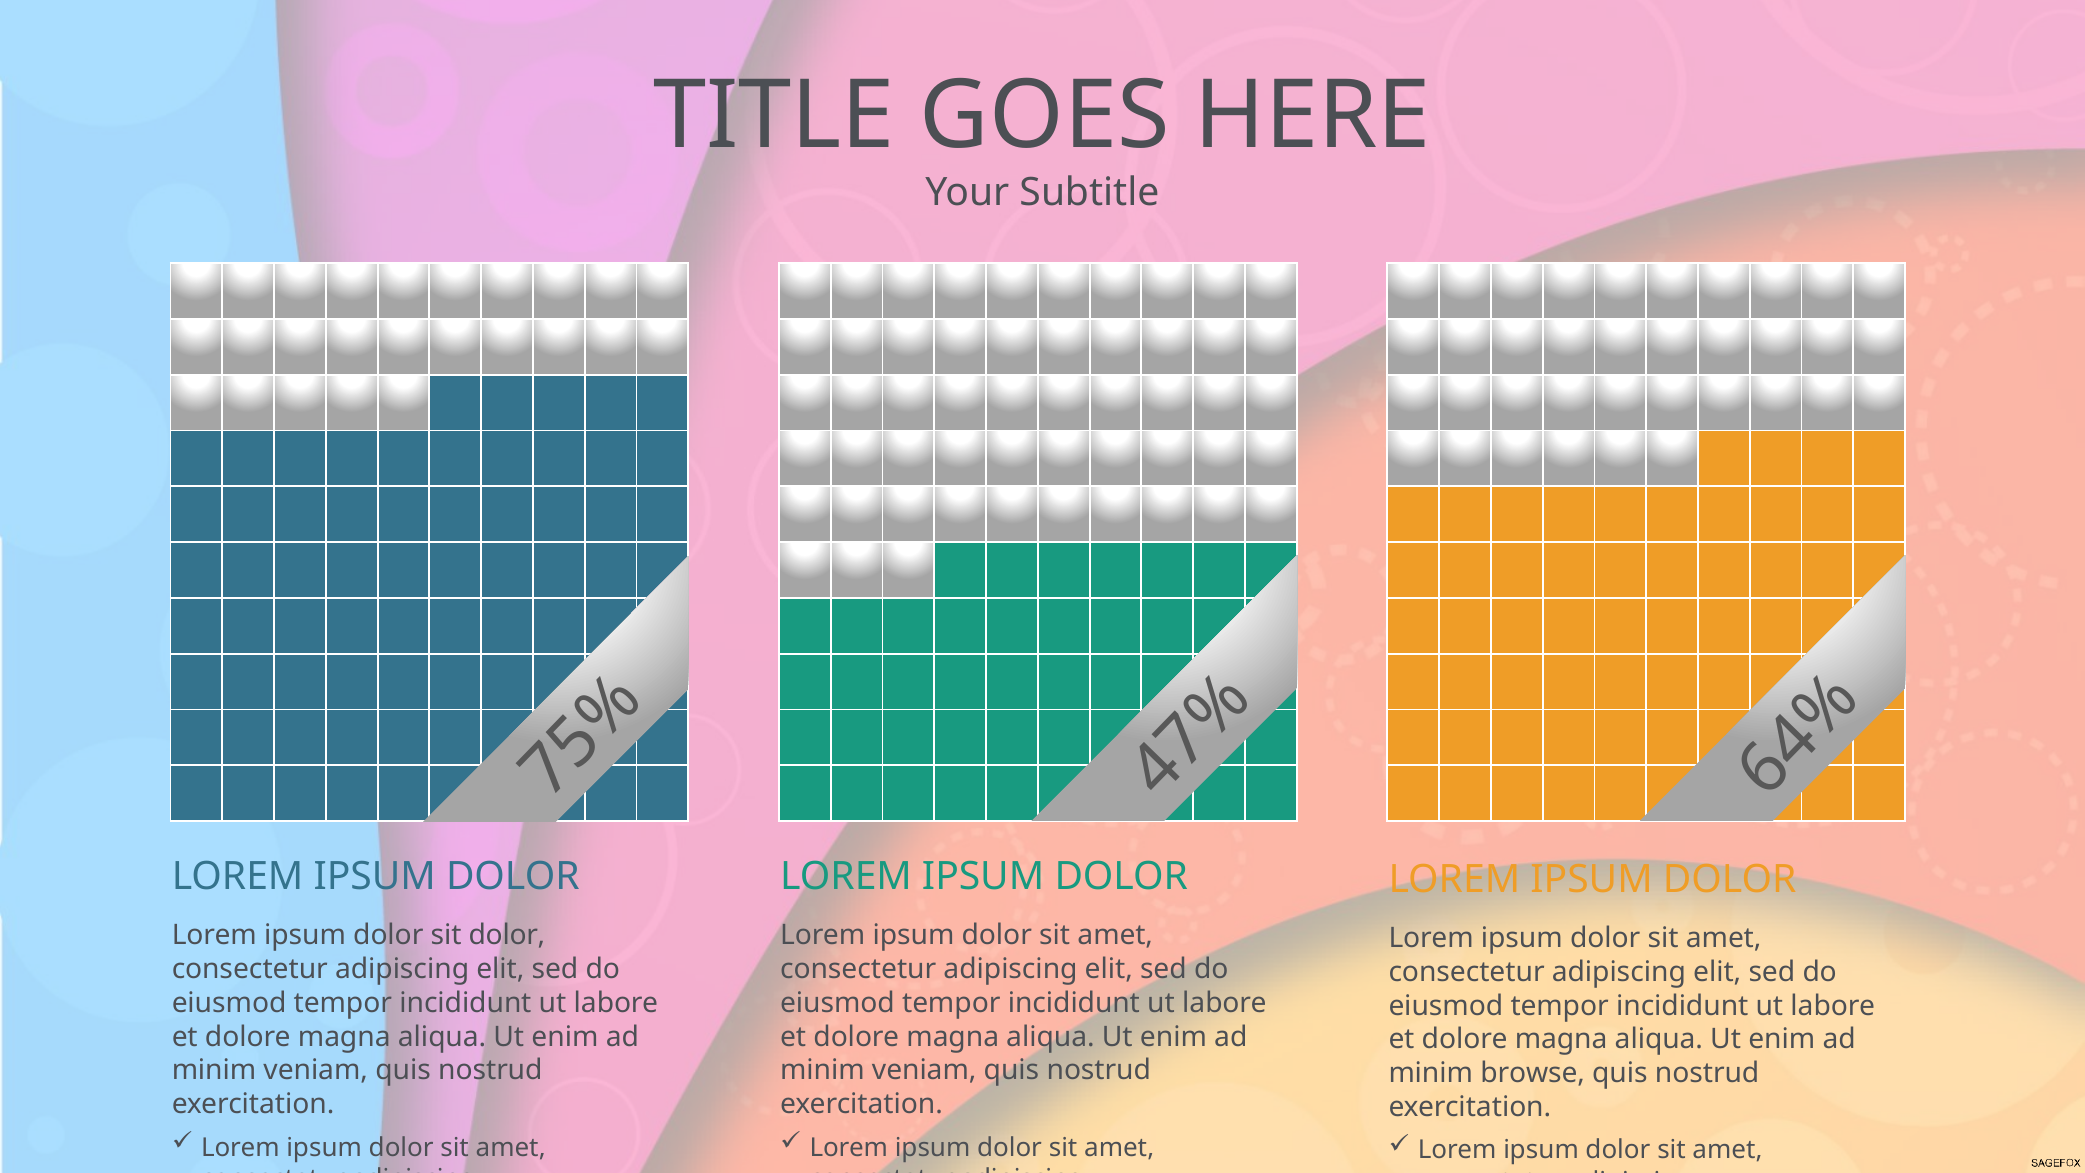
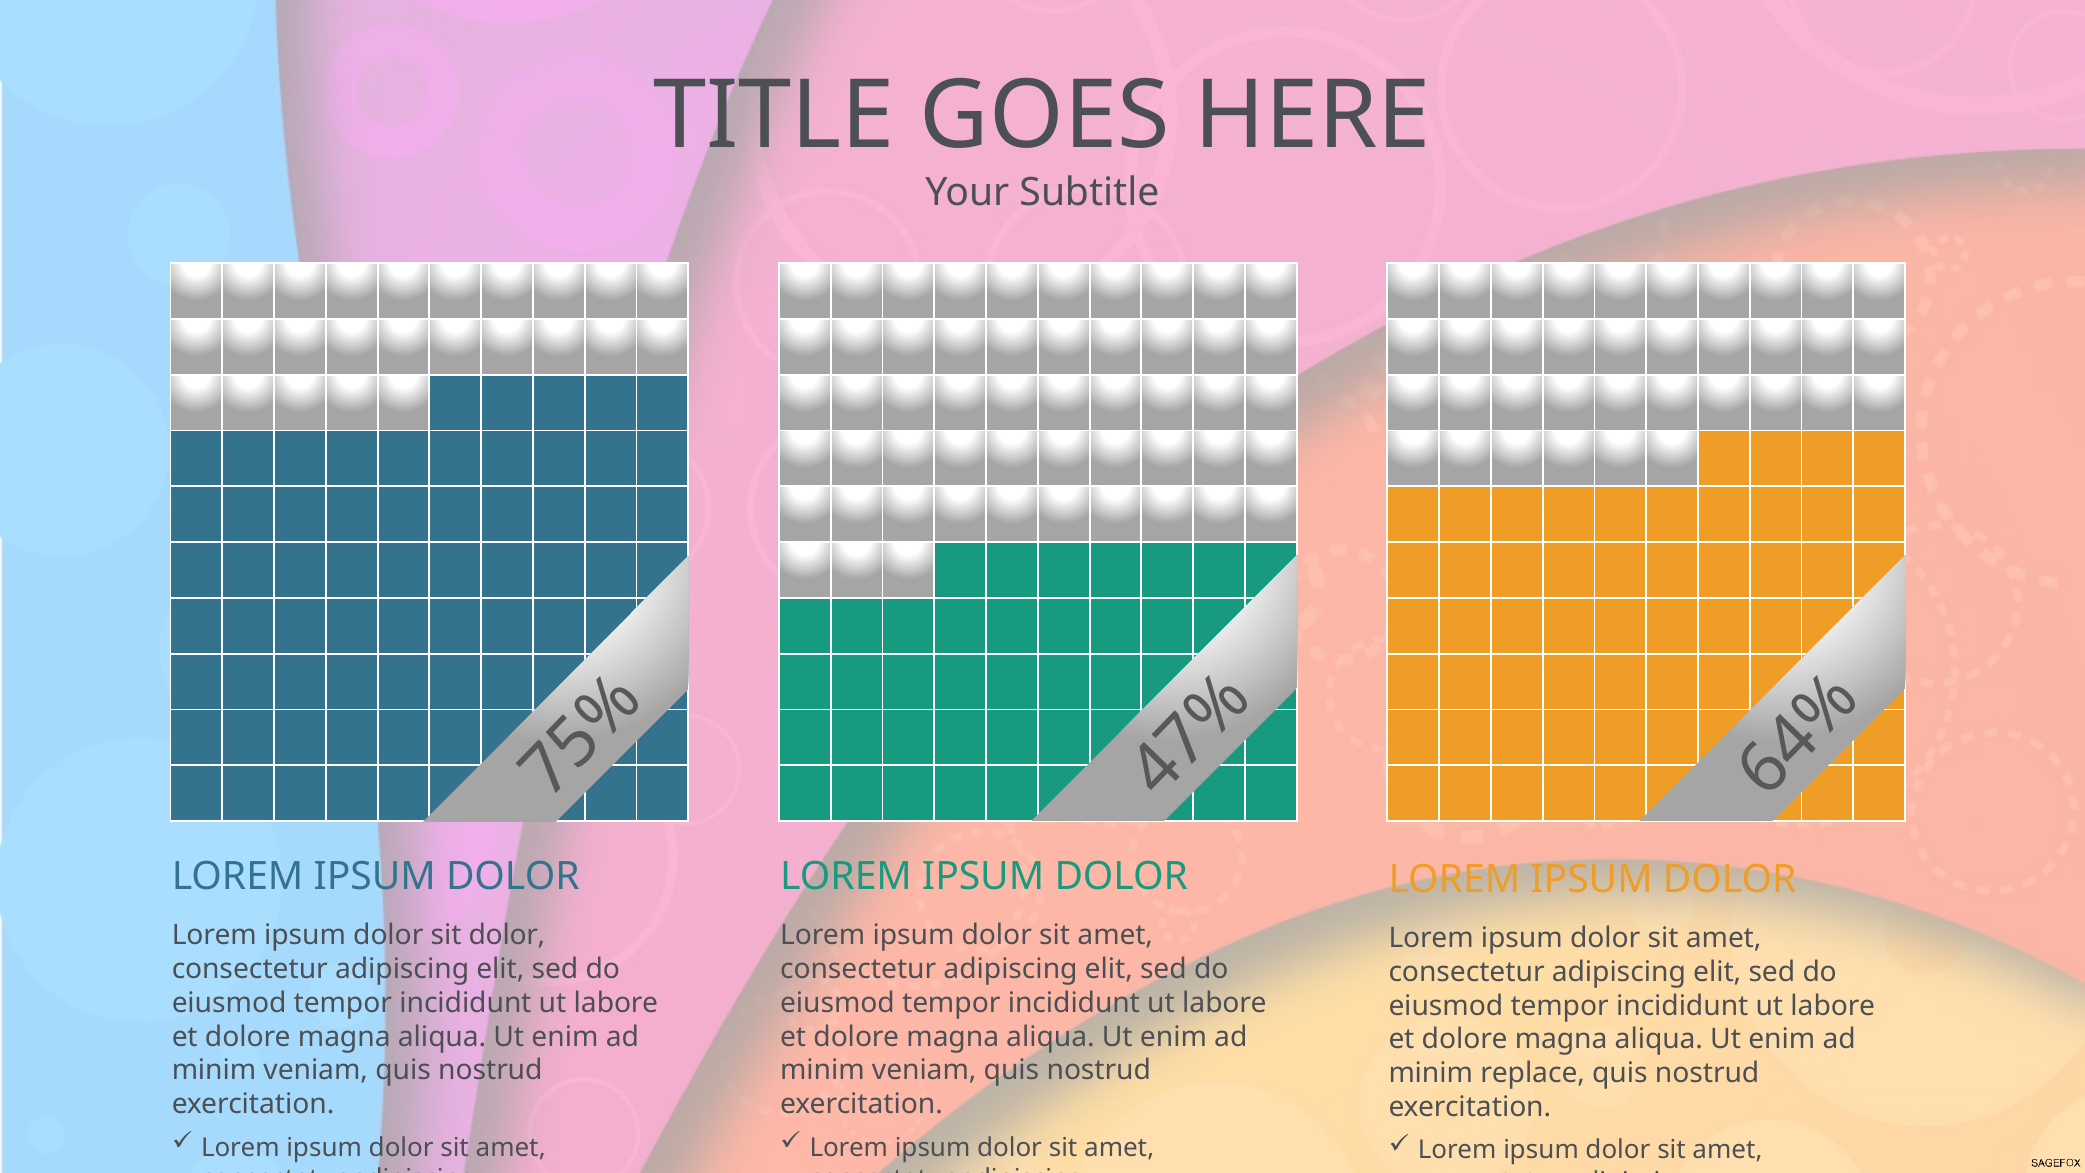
browse: browse -> replace (1533, 1073)
